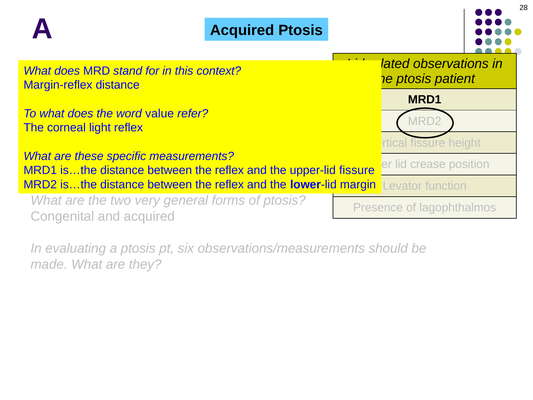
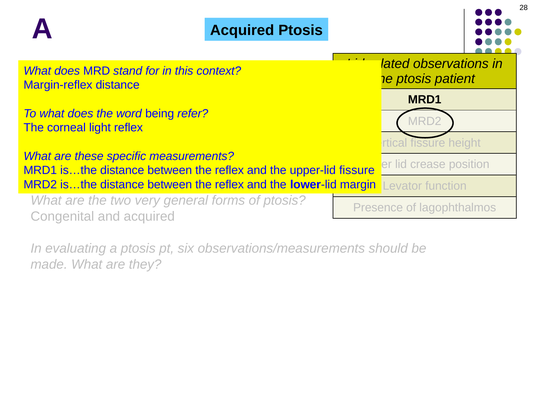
value: value -> being (160, 113)
